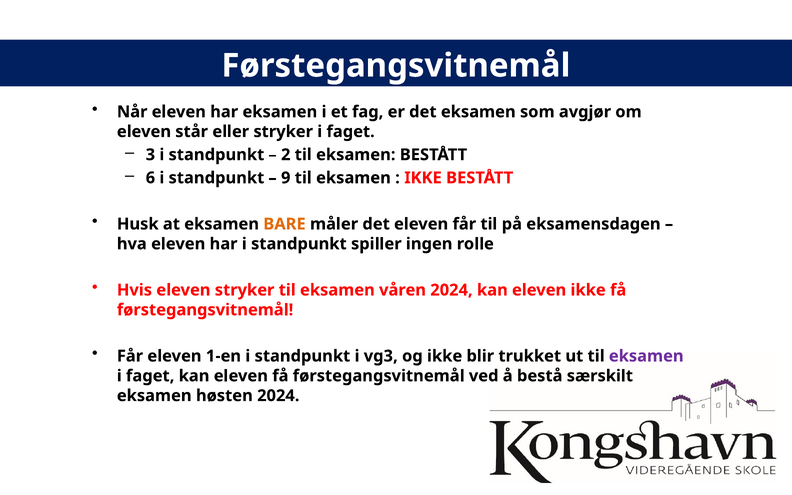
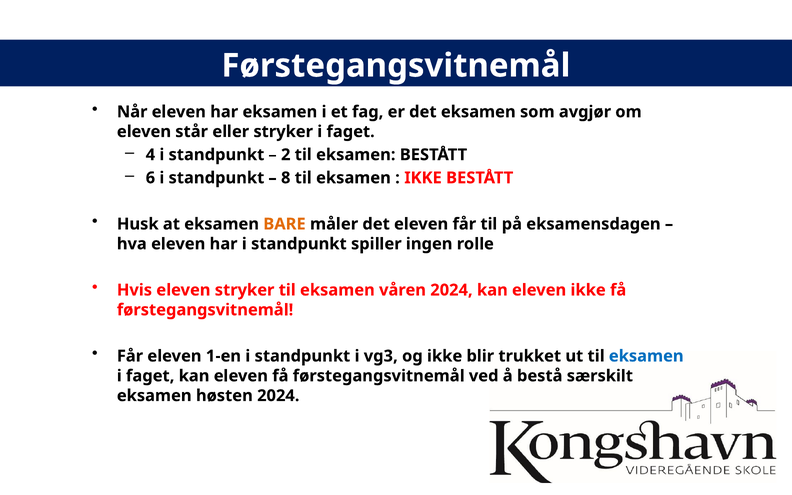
3: 3 -> 4 (150, 155)
9: 9 -> 8 (286, 178)
eksamen colour: purple -> blue (646, 356)
